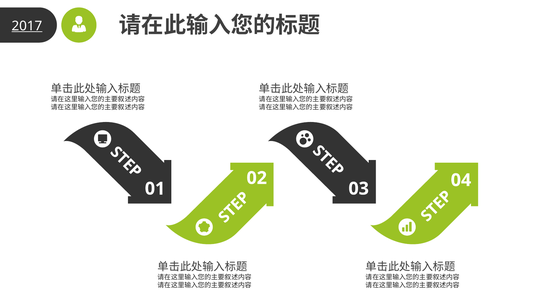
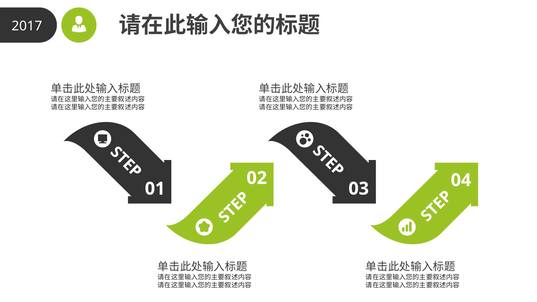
2017 underline: present -> none (27, 26)
